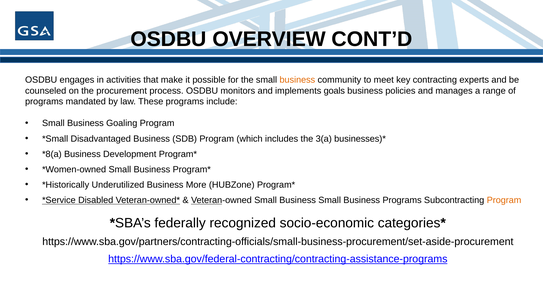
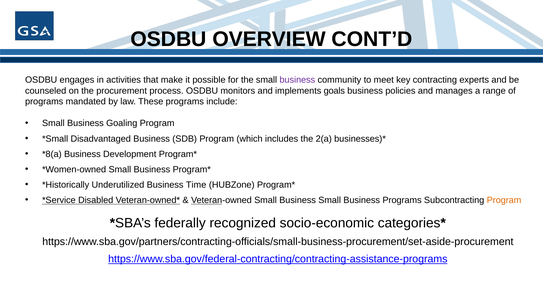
business colour: orange -> purple (297, 80)
3(a: 3(a -> 2(a (324, 139)
More: More -> Time (196, 185)
